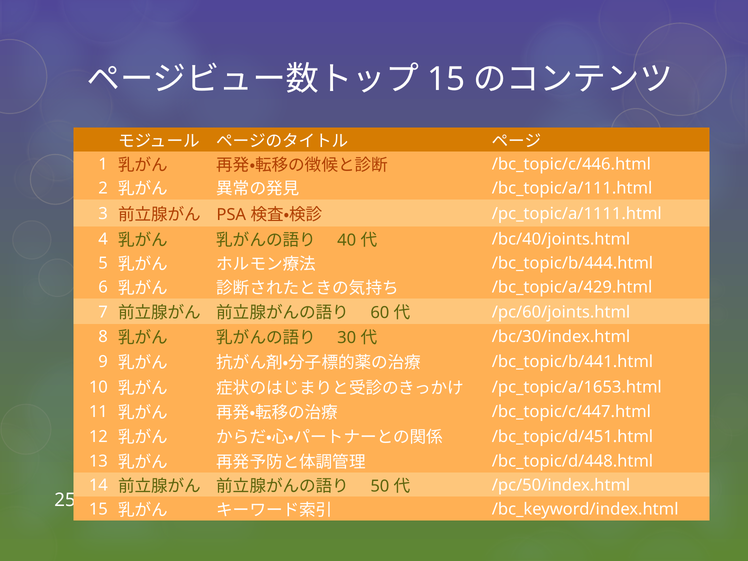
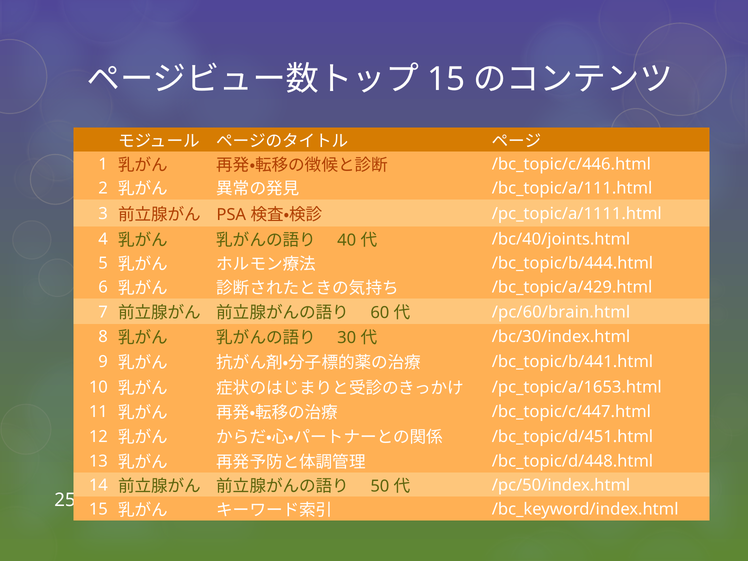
/pc/60/joints.html: /pc/60/joints.html -> /pc/60/brain.html (561, 312)
